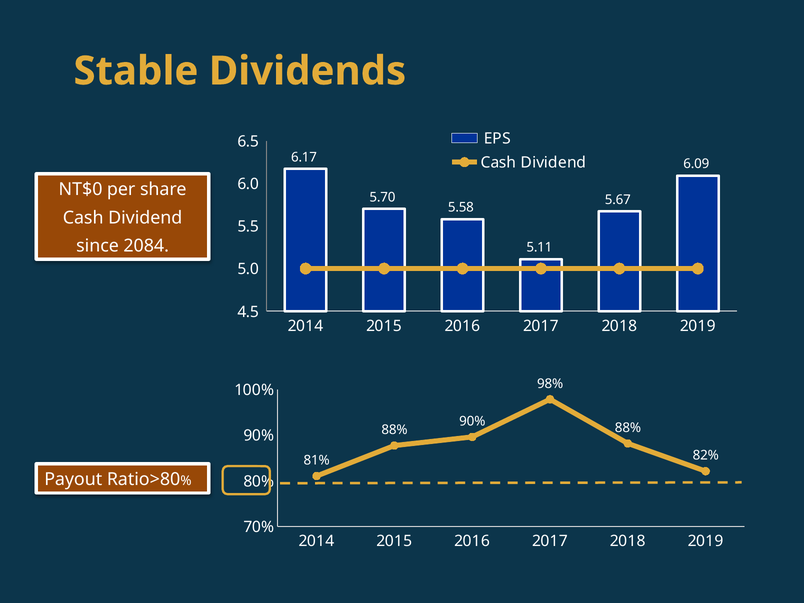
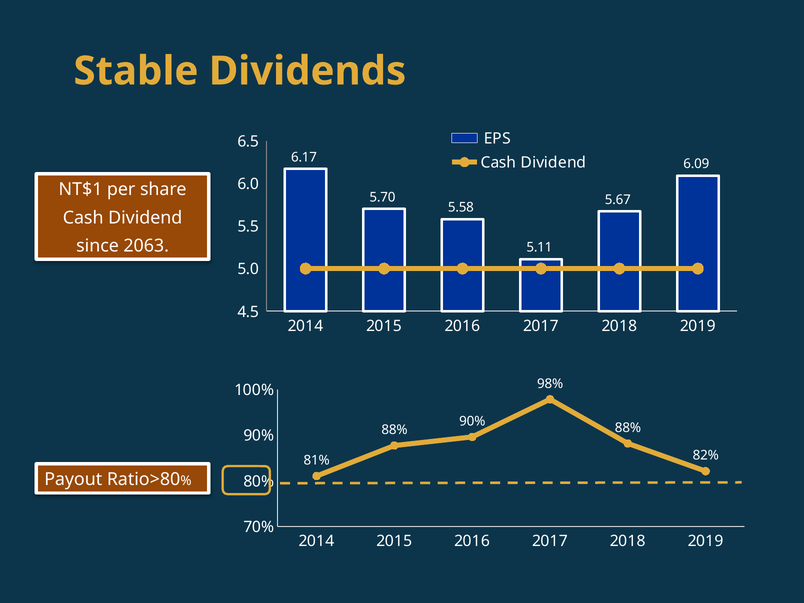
NT$0: NT$0 -> NT$1 (81, 190)
2084: 2084 -> 2063 (146, 246)
